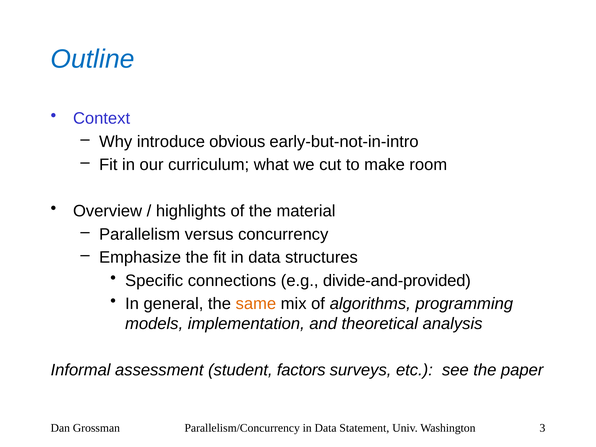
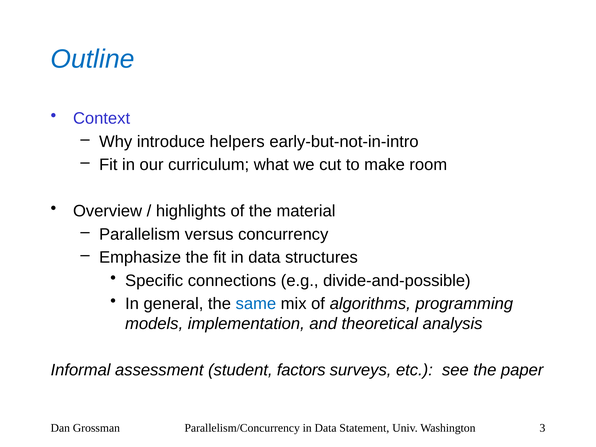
obvious: obvious -> helpers (237, 142)
divide-and-provided: divide-and-provided -> divide-and-possible (397, 281)
same colour: orange -> blue (256, 304)
